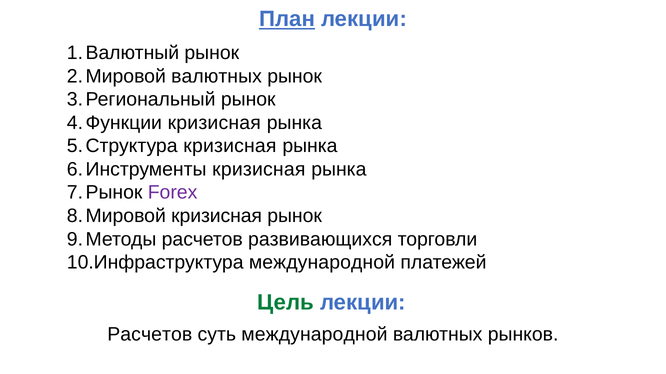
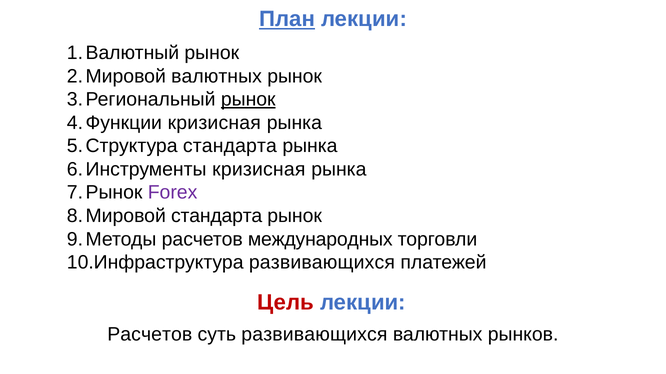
рынок underline: none -> present (248, 100)
кризисная: кризисная -> стандарта (230, 146)
кризисная: кризисная -> стандарта (217, 216)
развивающихся: развивающихся -> международных (320, 240)
международной: международной -> развивающихся (322, 263)
Цель colour: green -> red (286, 303)
суть международной: международной -> развивающихся (314, 335)
